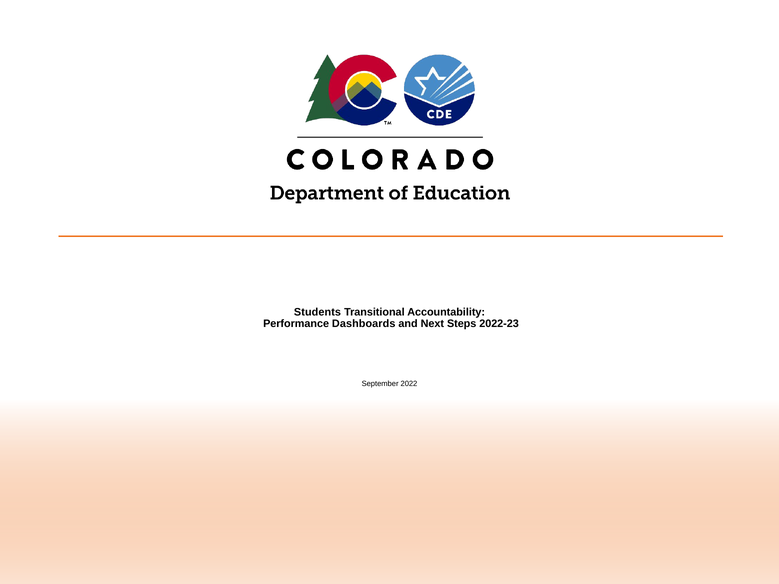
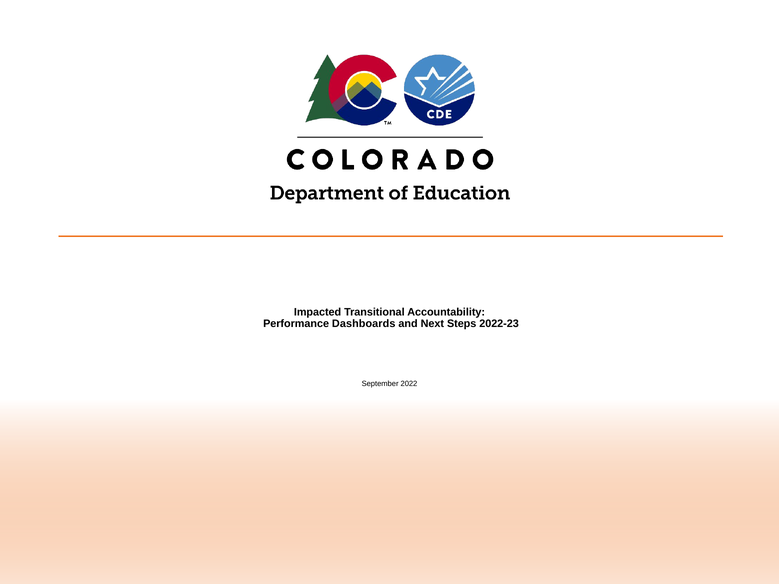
Students: Students -> Impacted (318, 312)
